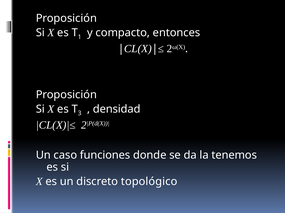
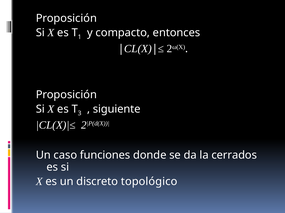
densidad: densidad -> siguiente (117, 109)
tenemos: tenemos -> cerrados (234, 156)
